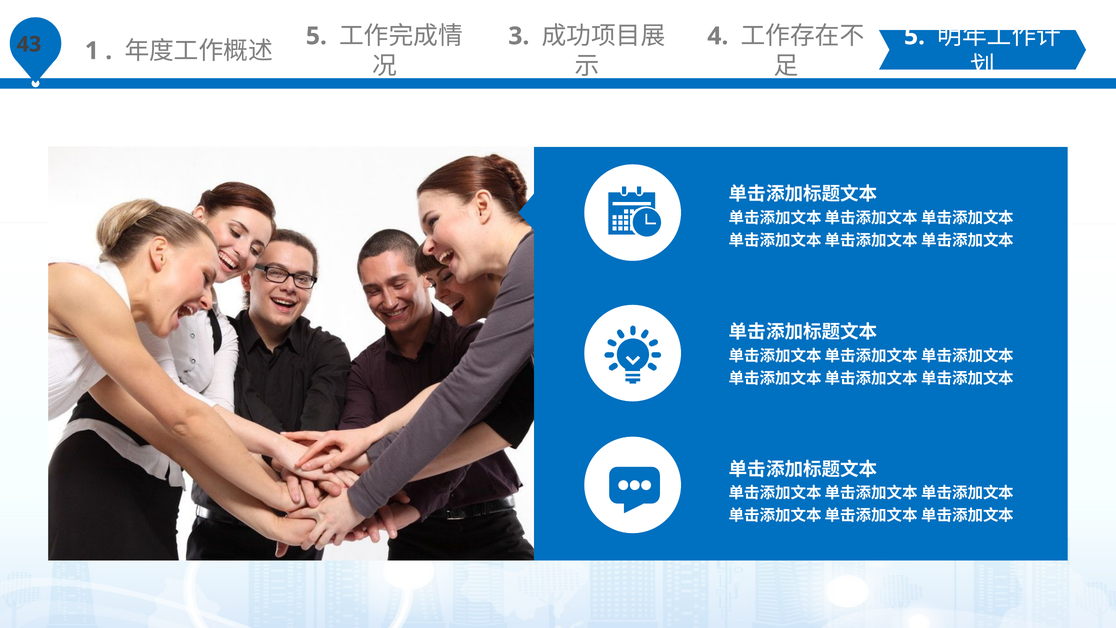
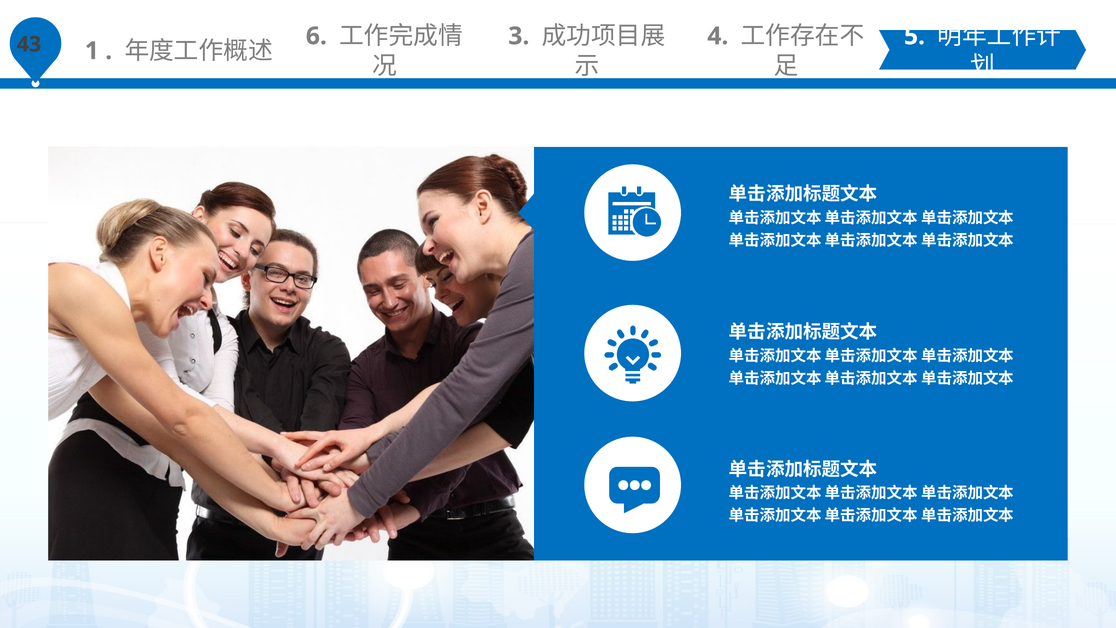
5: 5 -> 6 (316, 36)
